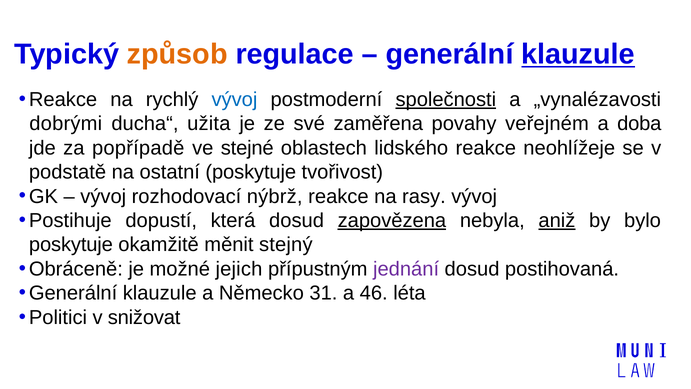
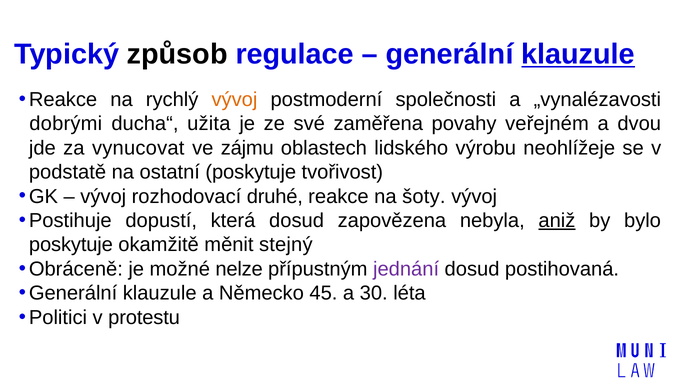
způsob colour: orange -> black (177, 54)
vývoj colour: blue -> orange (234, 99)
společnosti underline: present -> none (446, 99)
doba: doba -> dvou (639, 124)
popřípadě: popřípadě -> vynucovat (138, 148)
stejné: stejné -> zájmu (247, 148)
lidského reakce: reakce -> výrobu (486, 148)
nýbrž: nýbrž -> druhé (275, 196)
rasy: rasy -> šoty (424, 196)
zapovězena underline: present -> none (392, 220)
jejich: jejich -> nelze (239, 269)
31: 31 -> 45 (323, 293)
46: 46 -> 30 (374, 293)
snižovat: snižovat -> protestu (144, 317)
